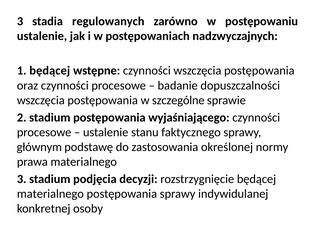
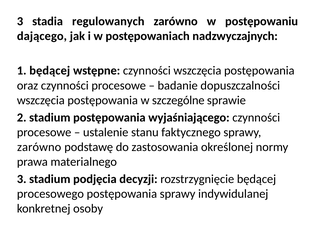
ustalenie: ustalenie -> dającego (42, 36)
głównym: głównym -> zarówno (39, 147)
materialnego: materialnego -> procesowego (50, 194)
